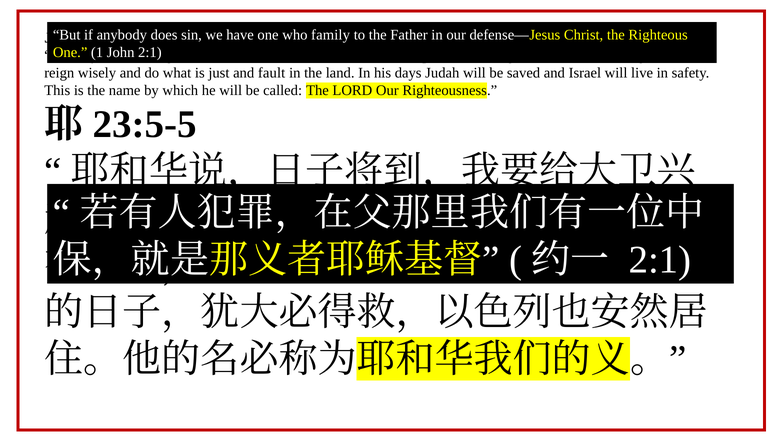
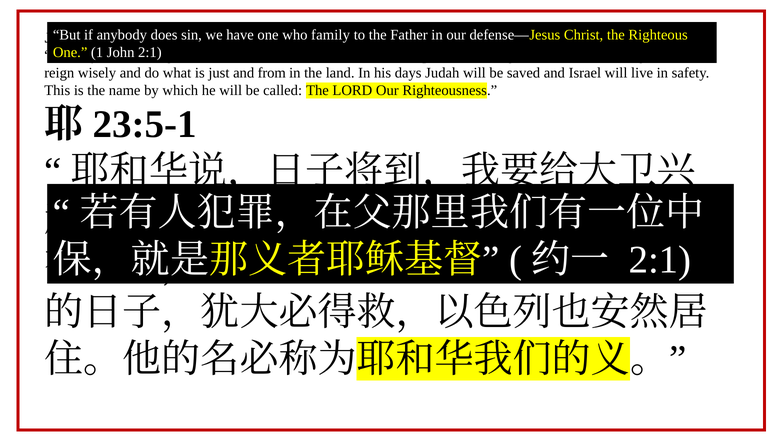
fault: fault -> from (272, 73)
23:5-5: 23:5-5 -> 23:5-1 (145, 124)
